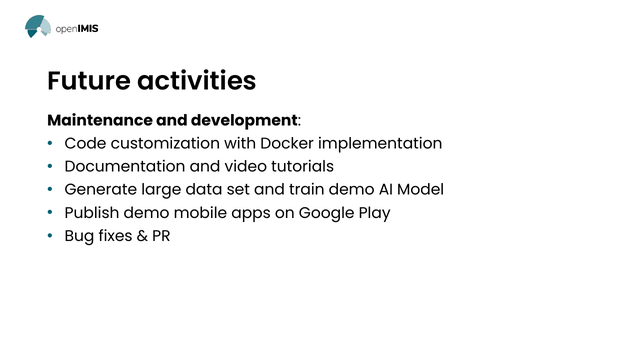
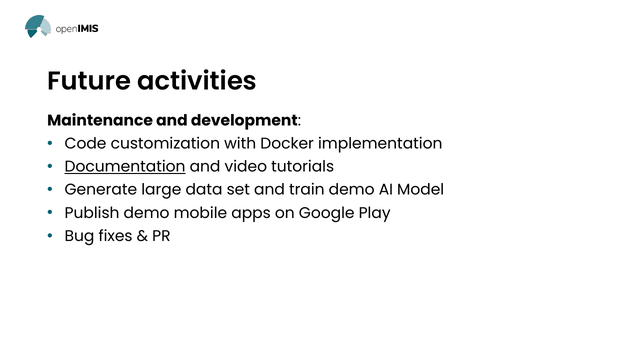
Documentation underline: none -> present (125, 167)
